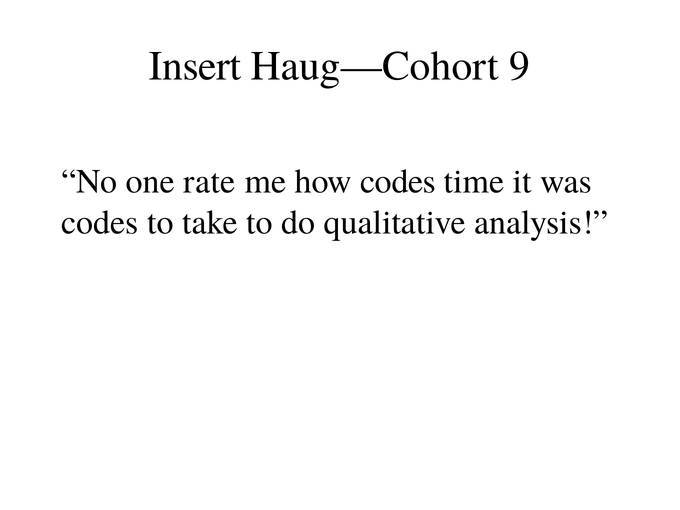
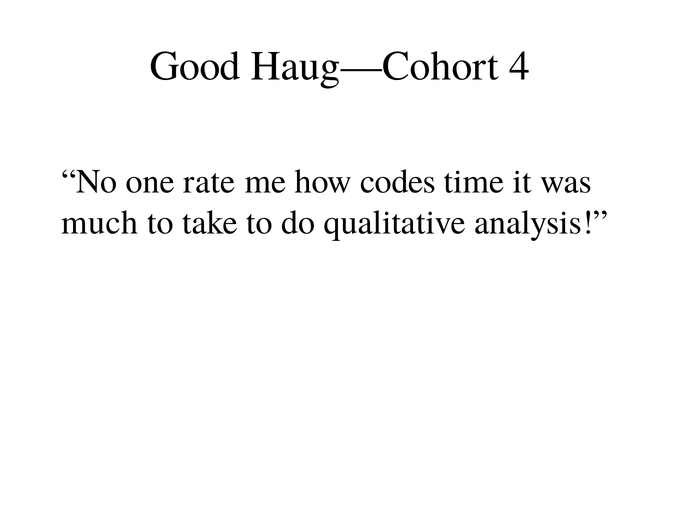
Insert: Insert -> Good (195, 66)
9: 9 -> 4 (519, 66)
codes: codes -> much (100, 222)
